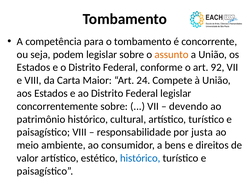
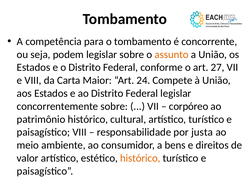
92: 92 -> 27 (218, 67)
devendo: devendo -> corpóreo (189, 106)
histórico colour: blue -> orange (140, 158)
